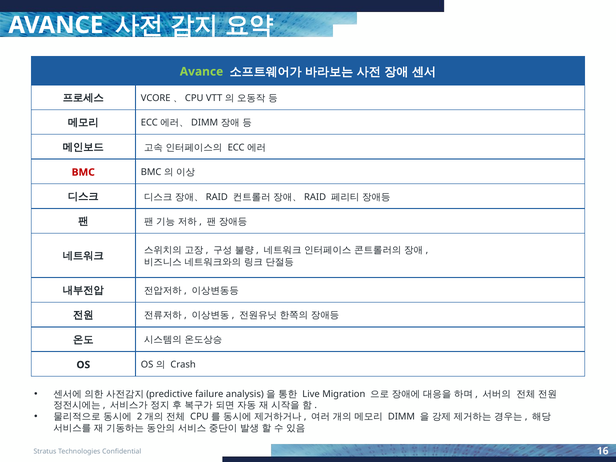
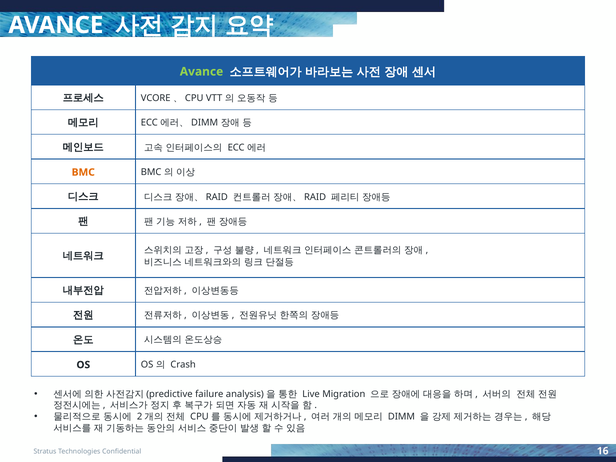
BMC colour: red -> orange (83, 172)
